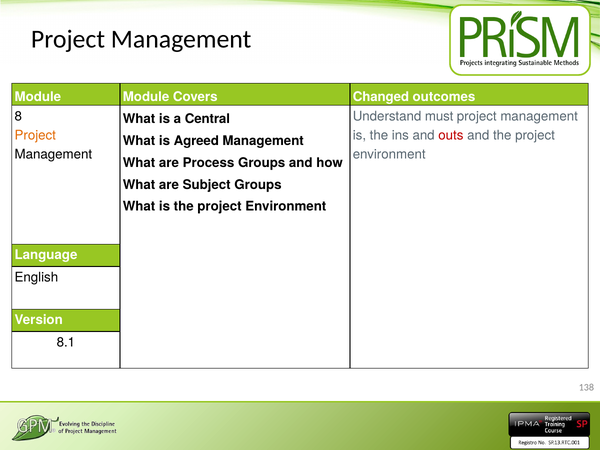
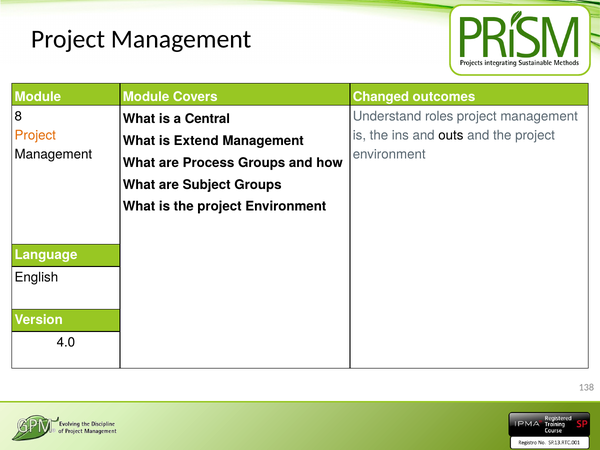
must: must -> roles (439, 116)
outs colour: red -> black (451, 135)
Agreed: Agreed -> Extend (196, 141)
8.1: 8.1 -> 4.0 (66, 342)
